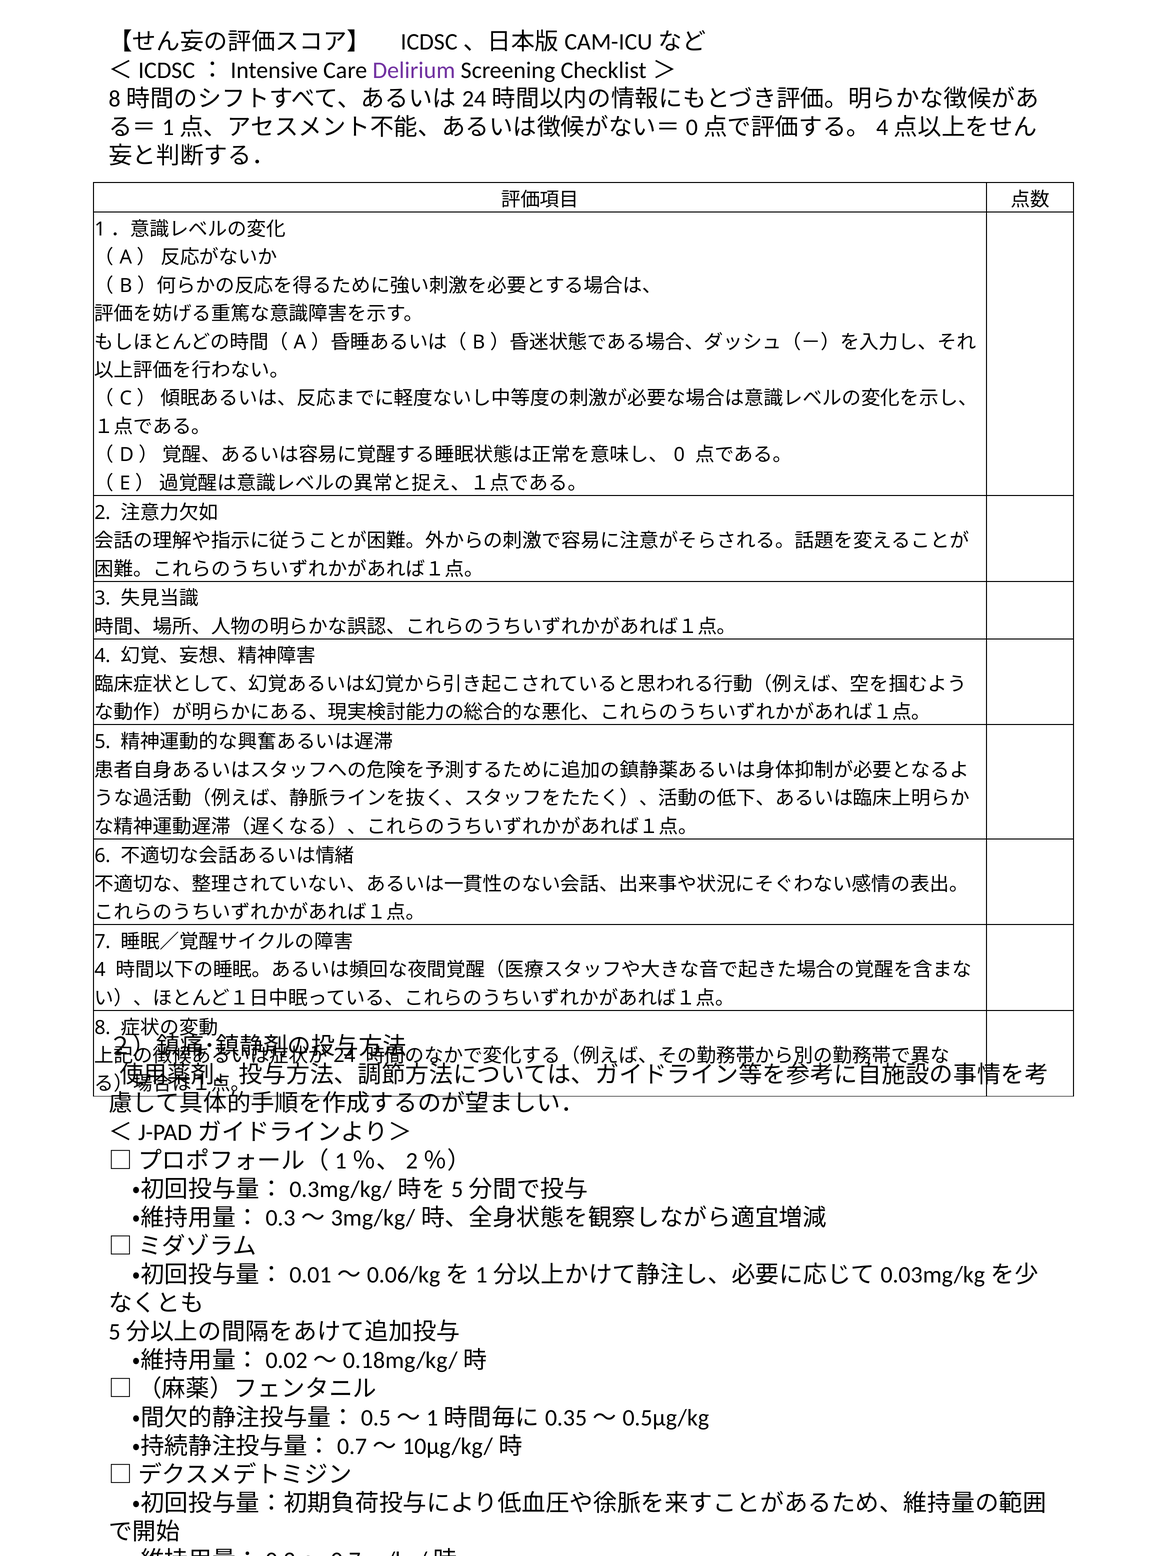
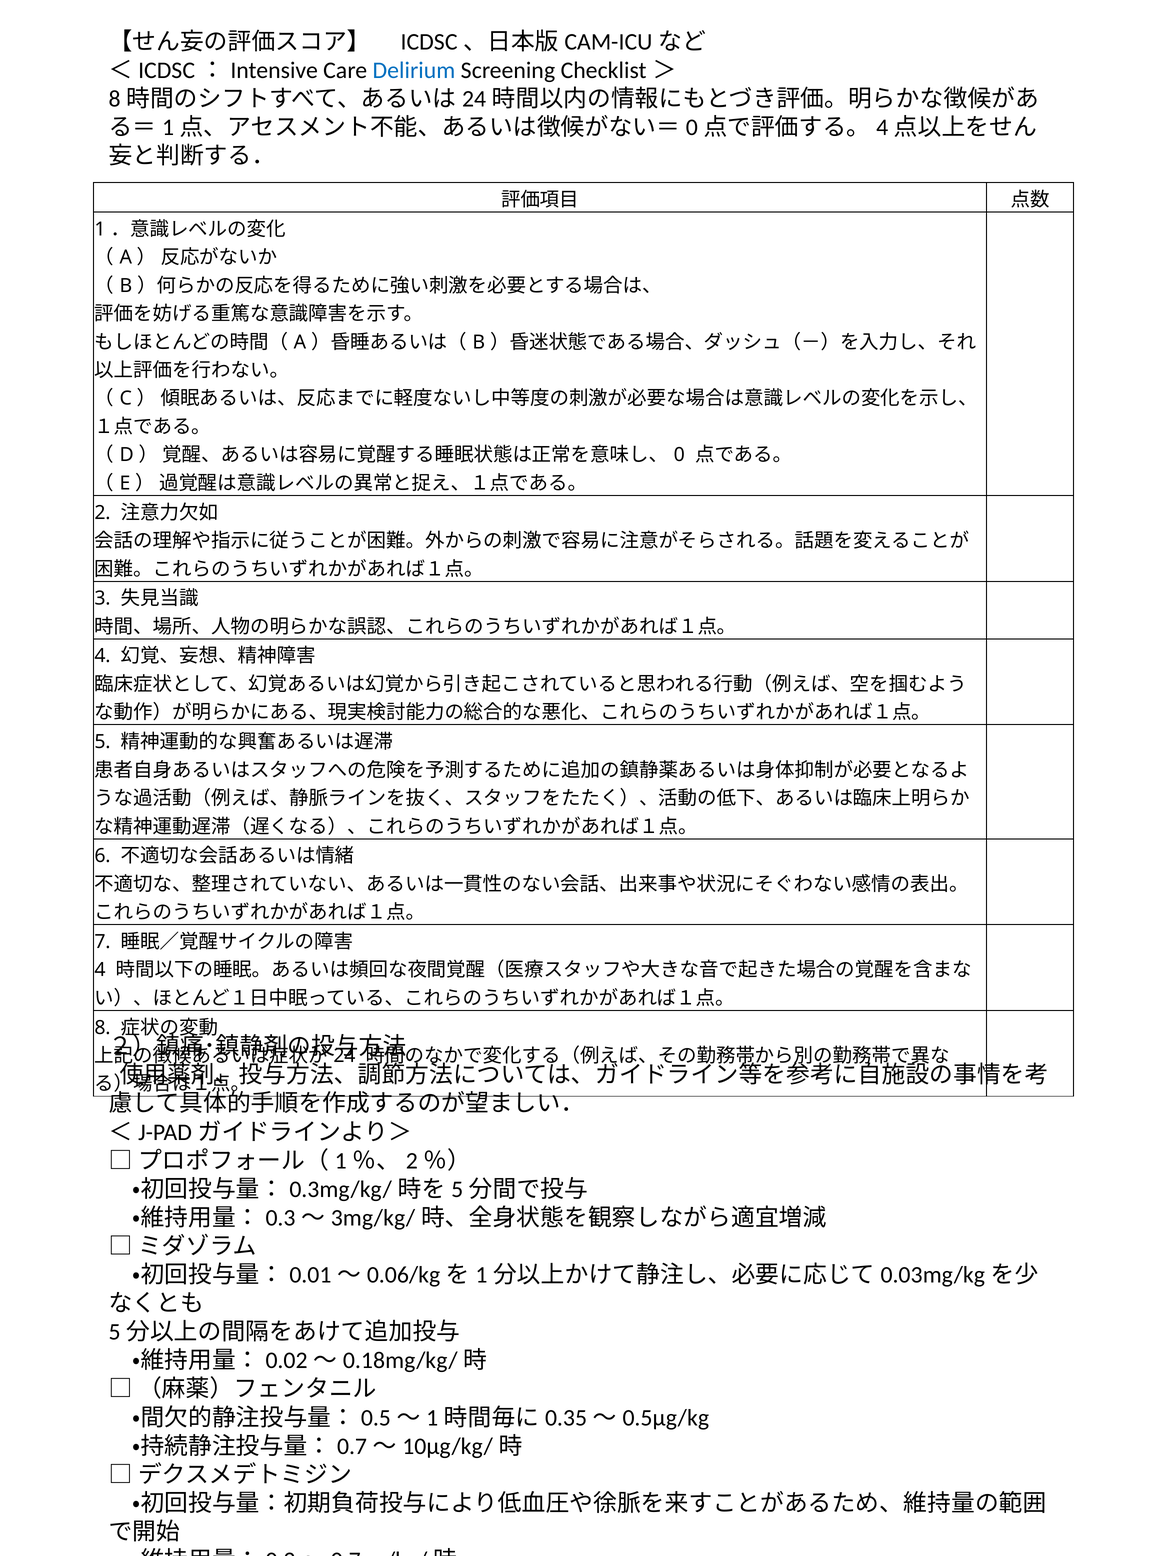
Delirium colour: purple -> blue (414, 70)
